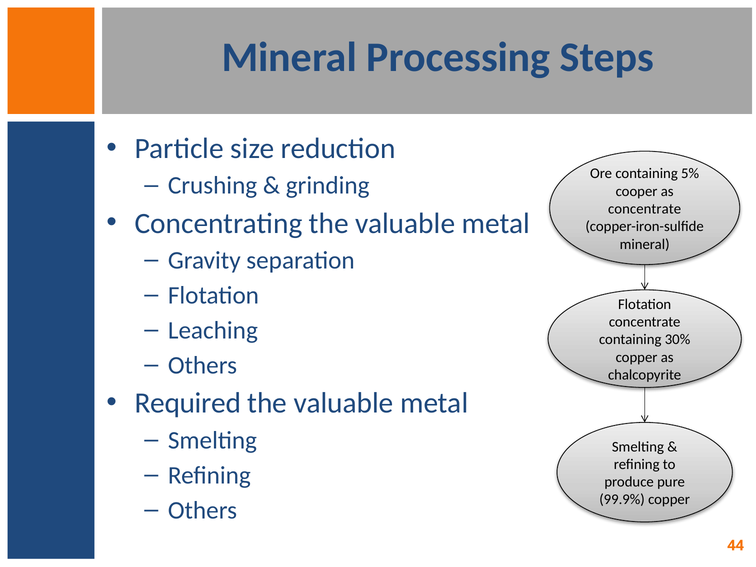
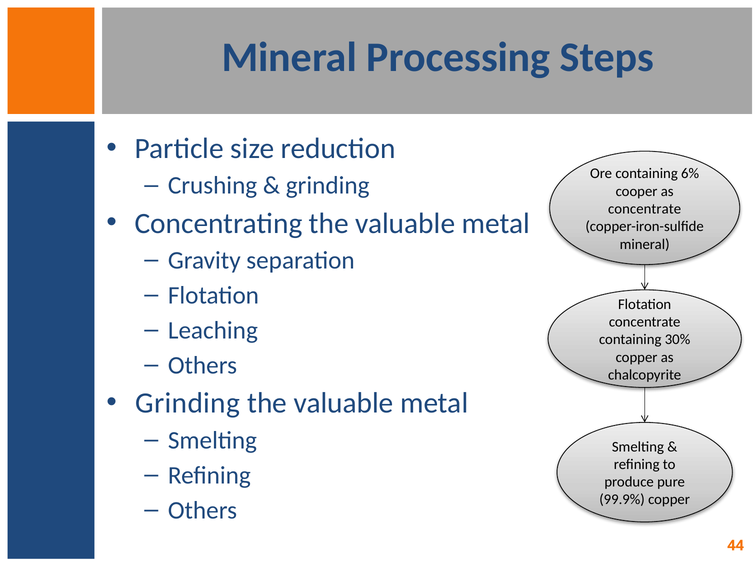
5%: 5% -> 6% (690, 174)
Required: Required -> Grinding (188, 403)
